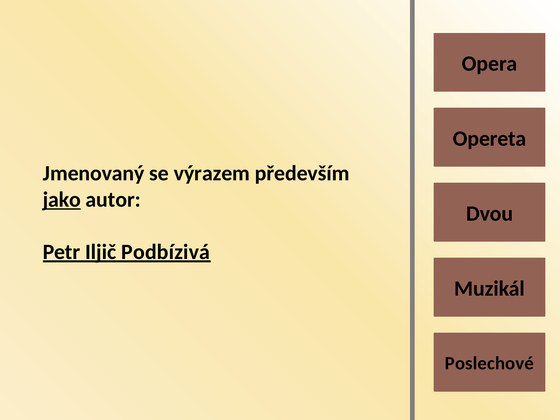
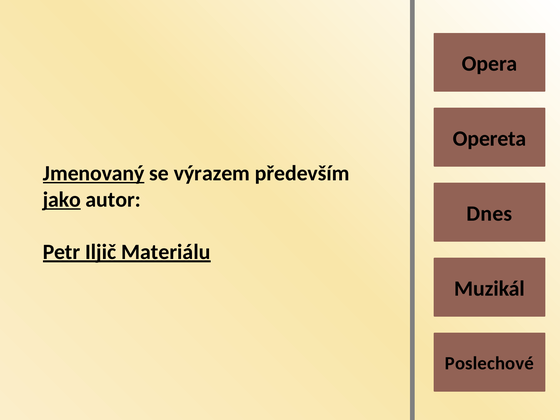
Jmenovaný underline: none -> present (94, 173)
Dvou: Dvou -> Dnes (489, 214)
Podbízivá: Podbízivá -> Materiálu (166, 252)
